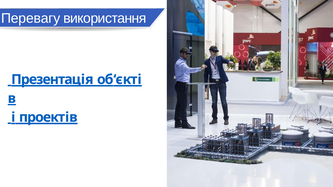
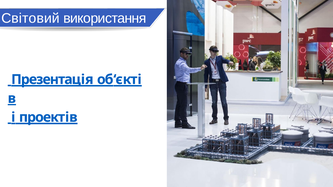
Перевагу: Перевагу -> Світовий (30, 18)
